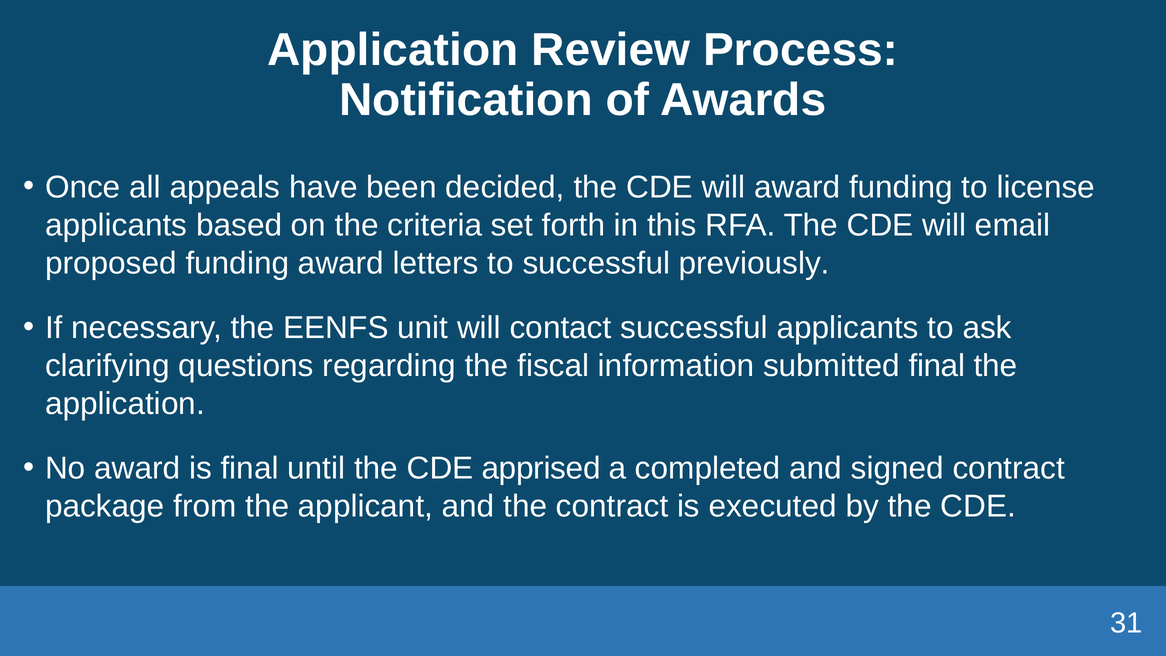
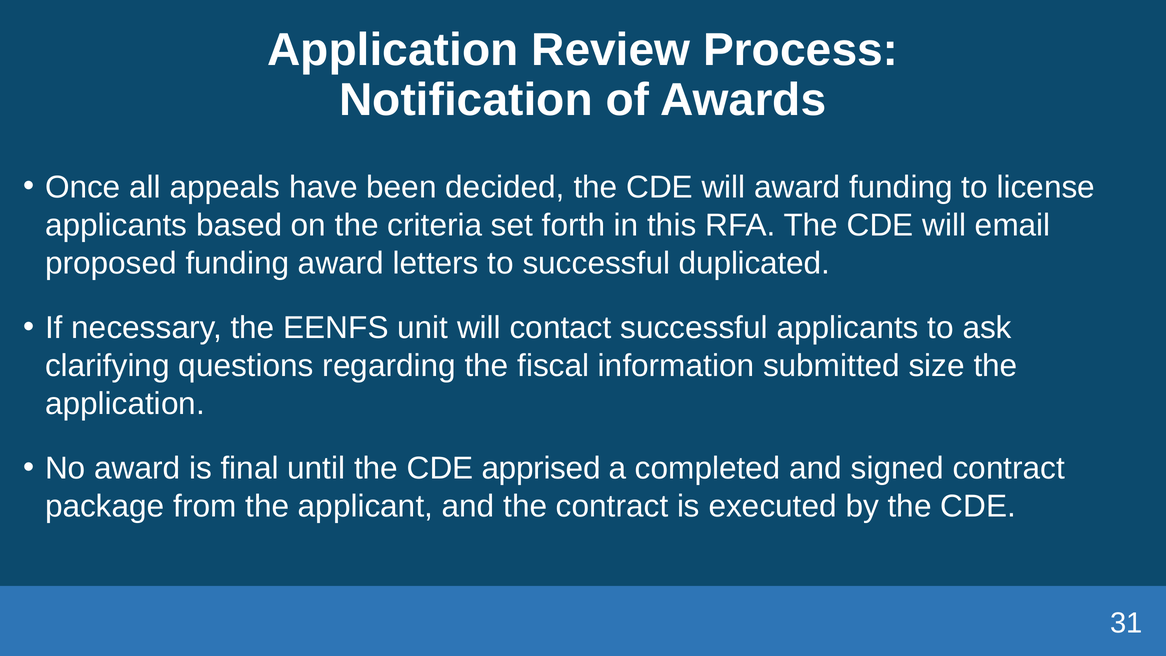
previously: previously -> duplicated (754, 263)
submitted final: final -> size (937, 366)
